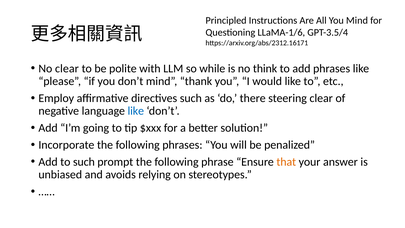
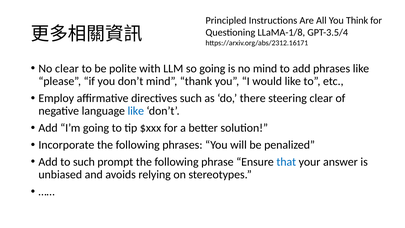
You Mind: Mind -> Think (357, 20)
LLaMA-1/6: LLaMA-1/6 -> LLaMA-1/8 (281, 33)
so while: while -> going (212, 68)
no think: think -> mind (265, 68)
that colour: orange -> blue (286, 162)
